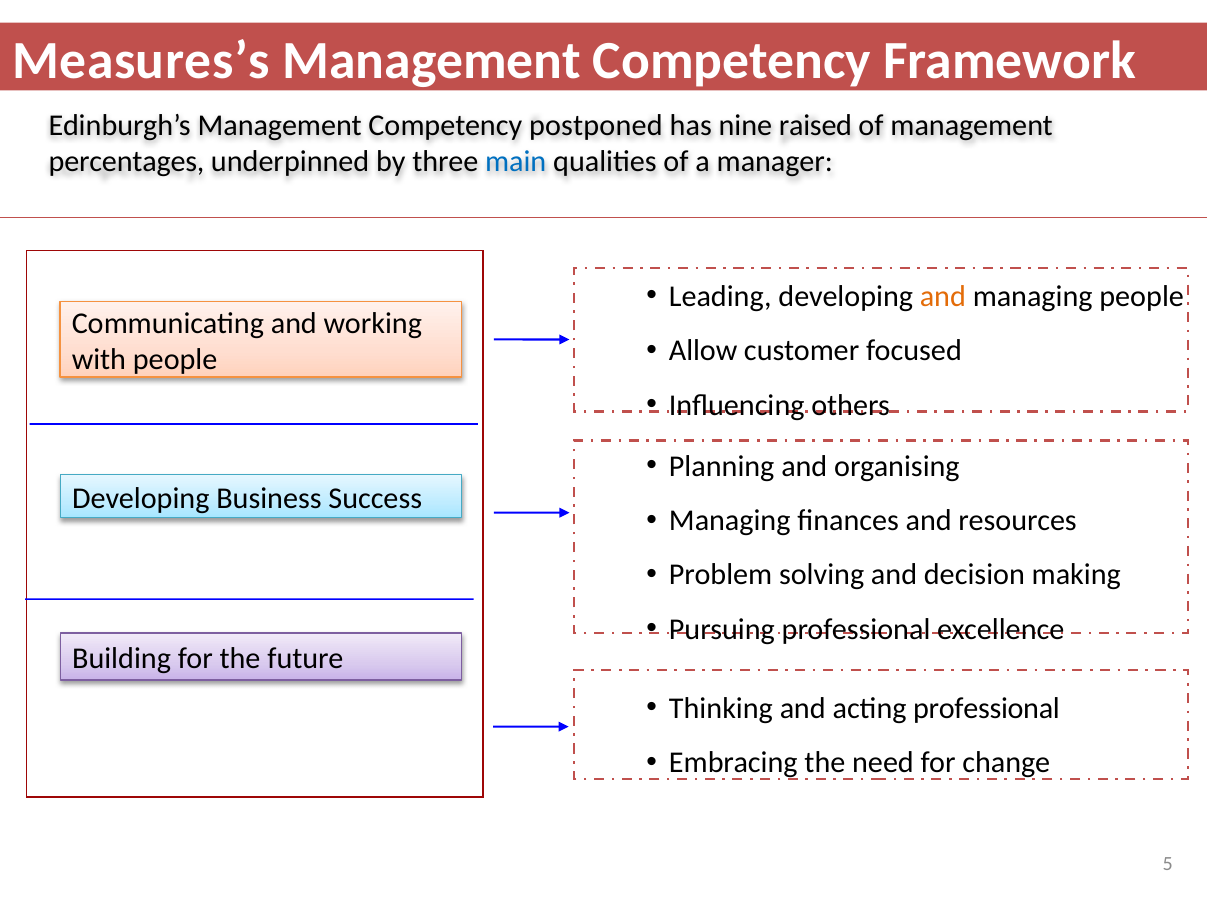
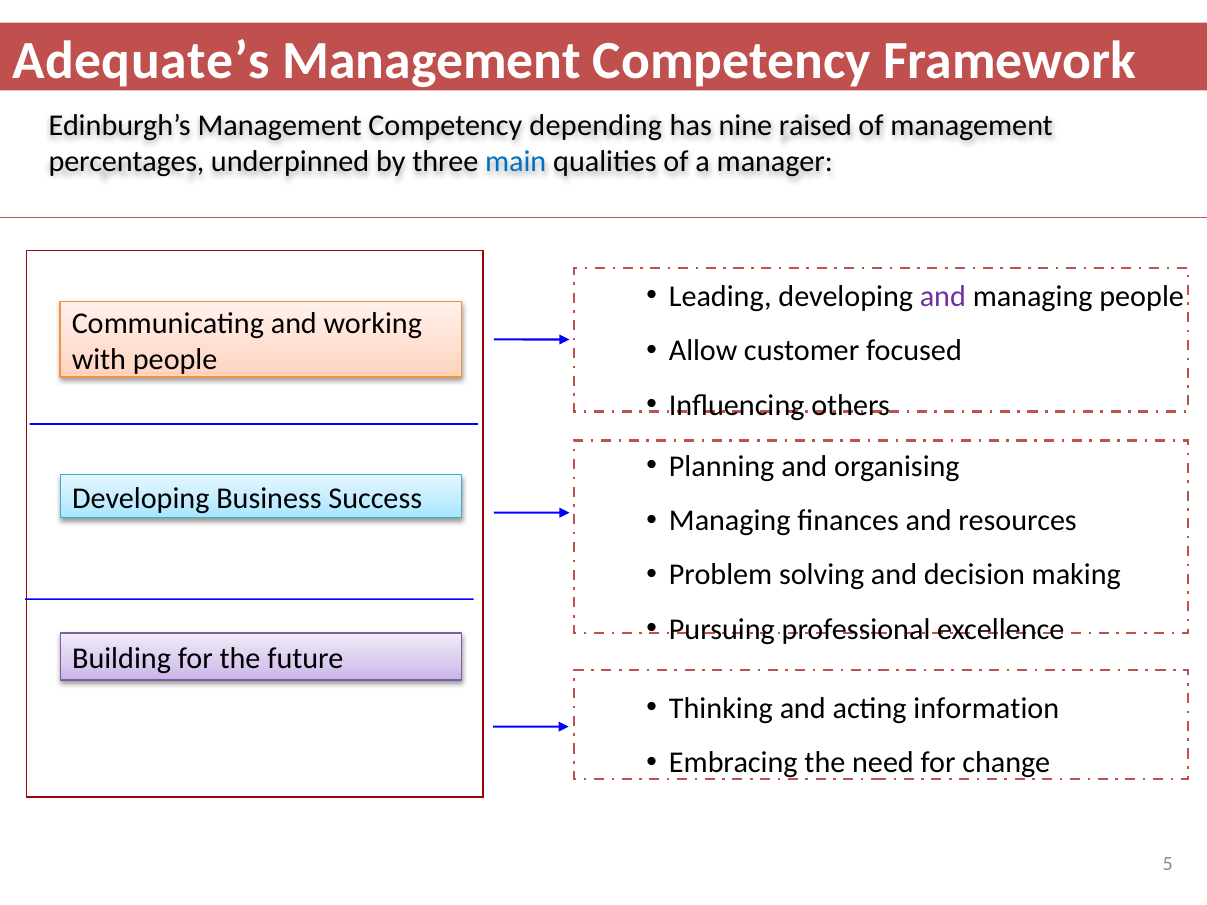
Measures’s: Measures’s -> Adequate’s (141, 60)
postponed: postponed -> depending (596, 125)
and colour: orange -> purple (943, 297)
acting professional: professional -> information (986, 709)
